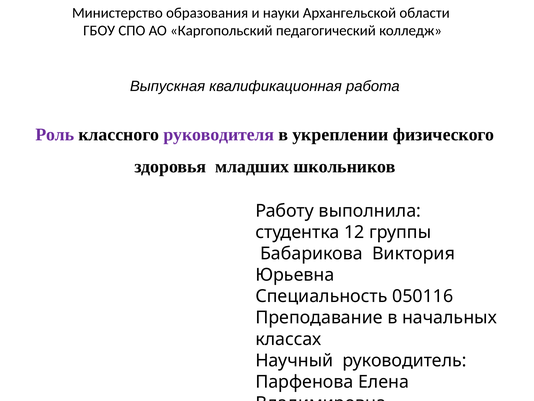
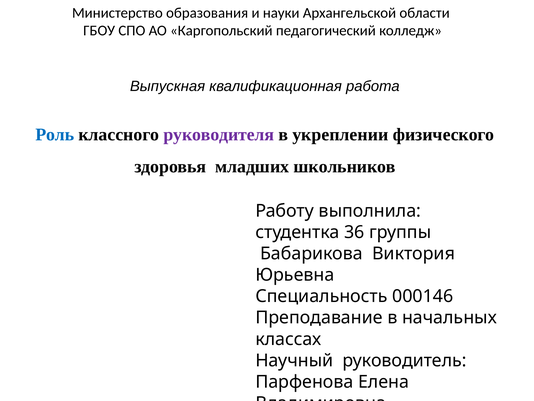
Роль colour: purple -> blue (55, 134)
12: 12 -> 36 (354, 232)
050116: 050116 -> 000146 (423, 296)
